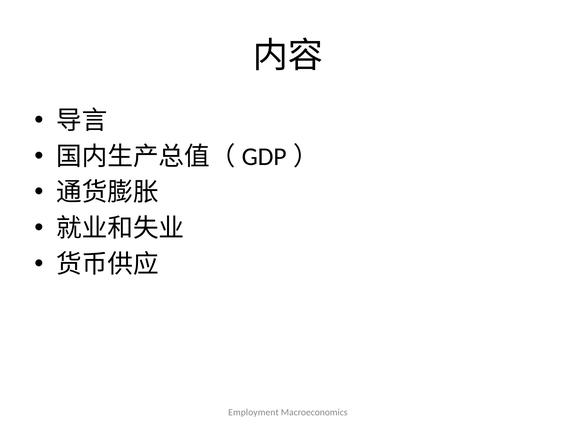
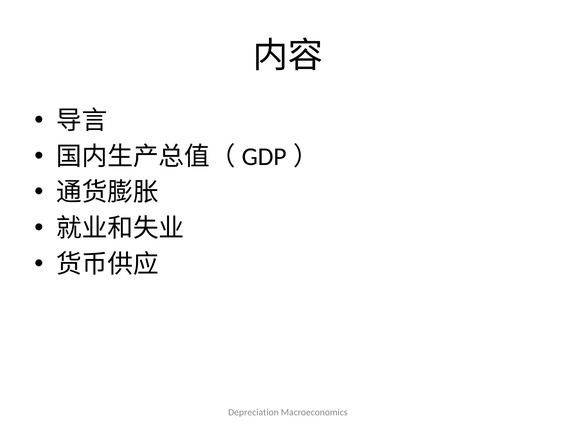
Employment: Employment -> Depreciation (253, 412)
